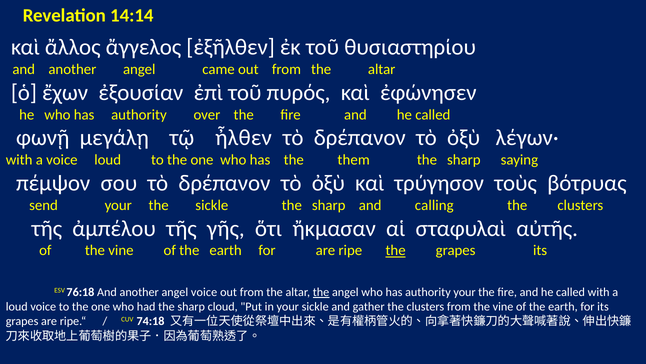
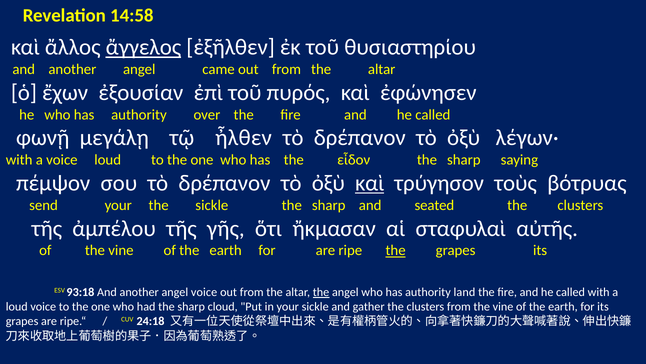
14:14: 14:14 -> 14:58 (132, 16)
ἄγγελος underline: none -> present (143, 47)
them: them -> εἶδον (354, 160)
καὶ underline: none -> present (370, 183)
calling: calling -> seated (434, 205)
76:18: 76:18 -> 93:18 (80, 293)
authority your: your -> land (464, 293)
74:18: 74:18 -> 24:18 (150, 322)
